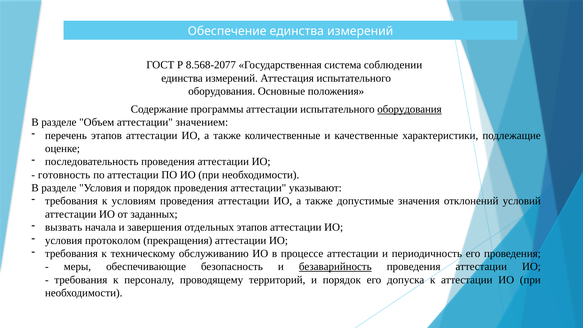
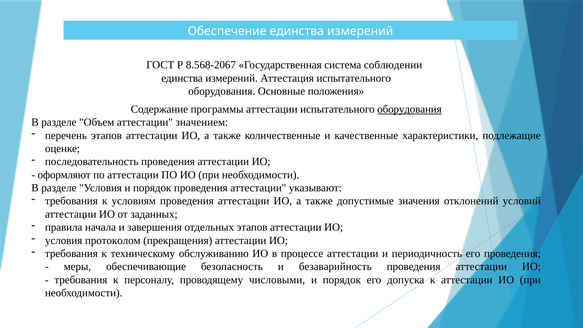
8.568-2077: 8.568-2077 -> 8.568-2067 (211, 65)
готовность: готовность -> оформляют (64, 175)
вызвать: вызвать -> правила (64, 227)
безаварийность underline: present -> none (335, 267)
территорий: территорий -> числовыми (277, 280)
